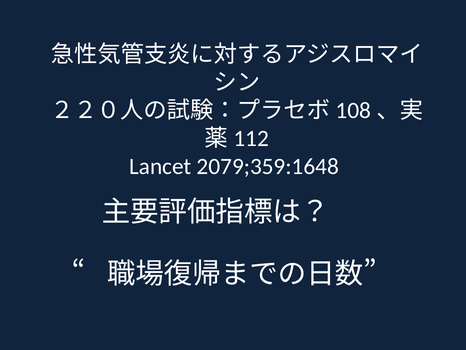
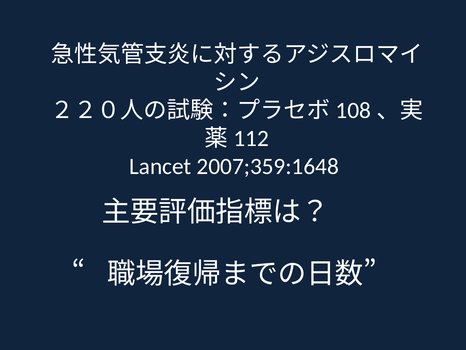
2079;359:1648: 2079;359:1648 -> 2007;359:1648 (268, 166)
